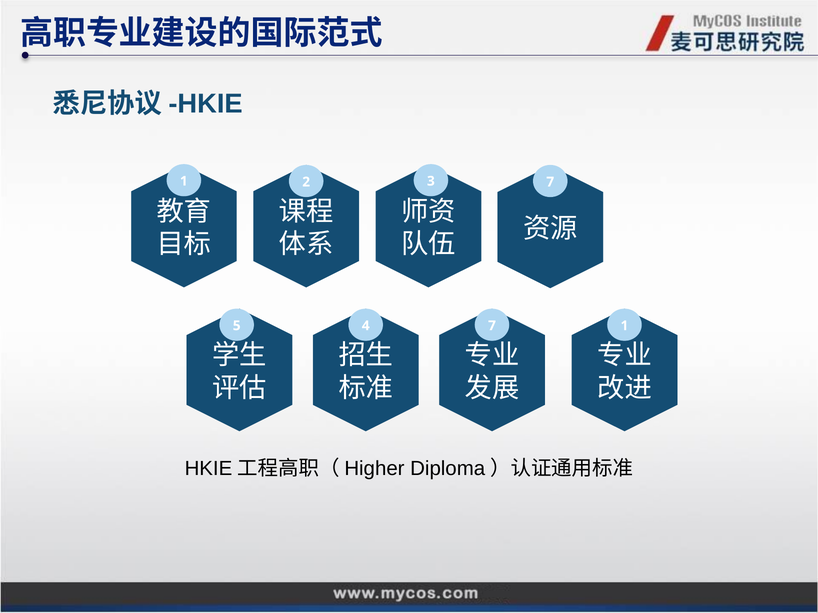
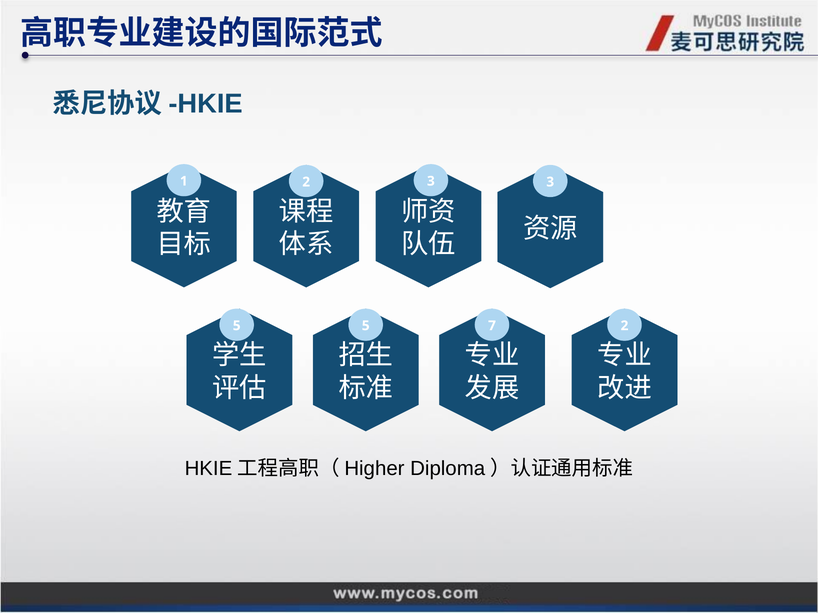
3 7: 7 -> 3 (550, 182)
5 4: 4 -> 5 (366, 326)
7 1: 1 -> 2 (624, 326)
